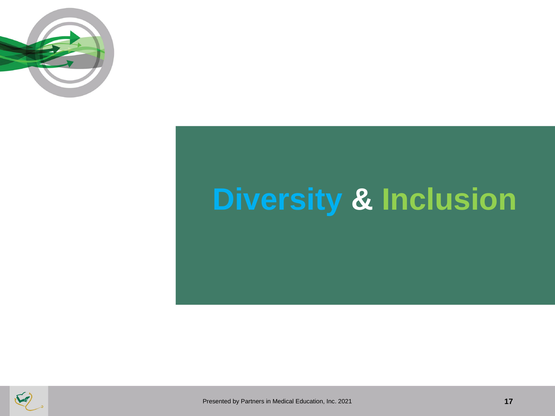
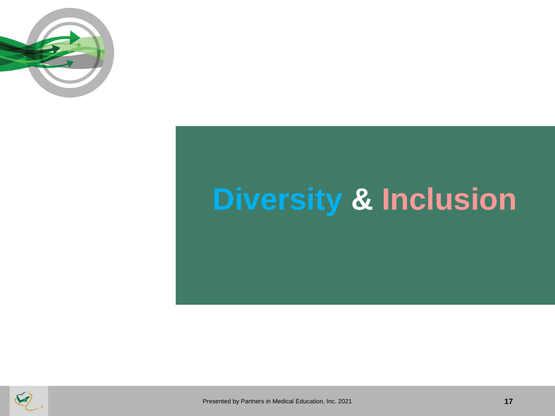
Inclusion colour: light green -> pink (449, 200)
